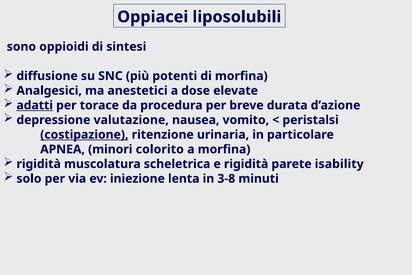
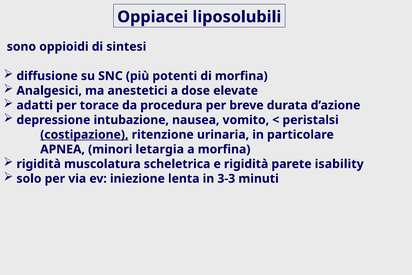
adatti underline: present -> none (35, 105)
valutazione: valutazione -> intubazione (131, 120)
colorito: colorito -> letargia (160, 149)
3-8: 3-8 -> 3-3 (226, 178)
